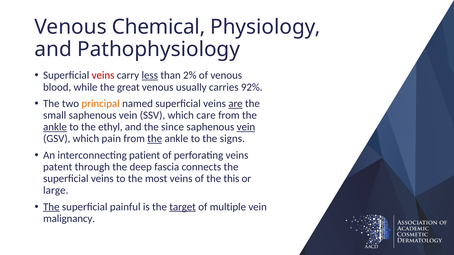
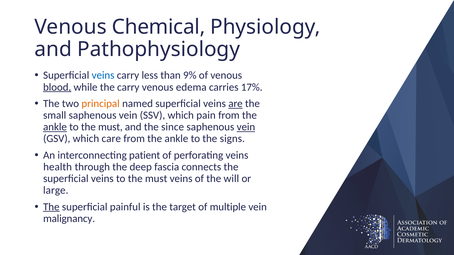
veins colour: red -> blue (103, 75)
less underline: present -> none (150, 75)
2%: 2% -> 9% (190, 75)
blood underline: none -> present (57, 87)
the great: great -> carry (128, 87)
usually: usually -> edema (191, 87)
92%: 92% -> 17% (252, 87)
care: care -> pain (206, 115)
ethyl: ethyl -> must (110, 127)
pain: pain -> care (111, 139)
the underline: present -> none (155, 139)
patent: patent -> health (58, 167)
veins to the most: most -> must (156, 179)
this: this -> will (231, 179)
target underline: present -> none (183, 207)
